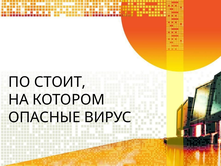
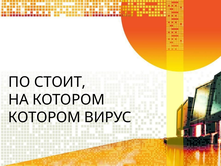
ОПАСНЫЕ: ОПАСНЫЕ -> КОТОРОМ (44, 117)
